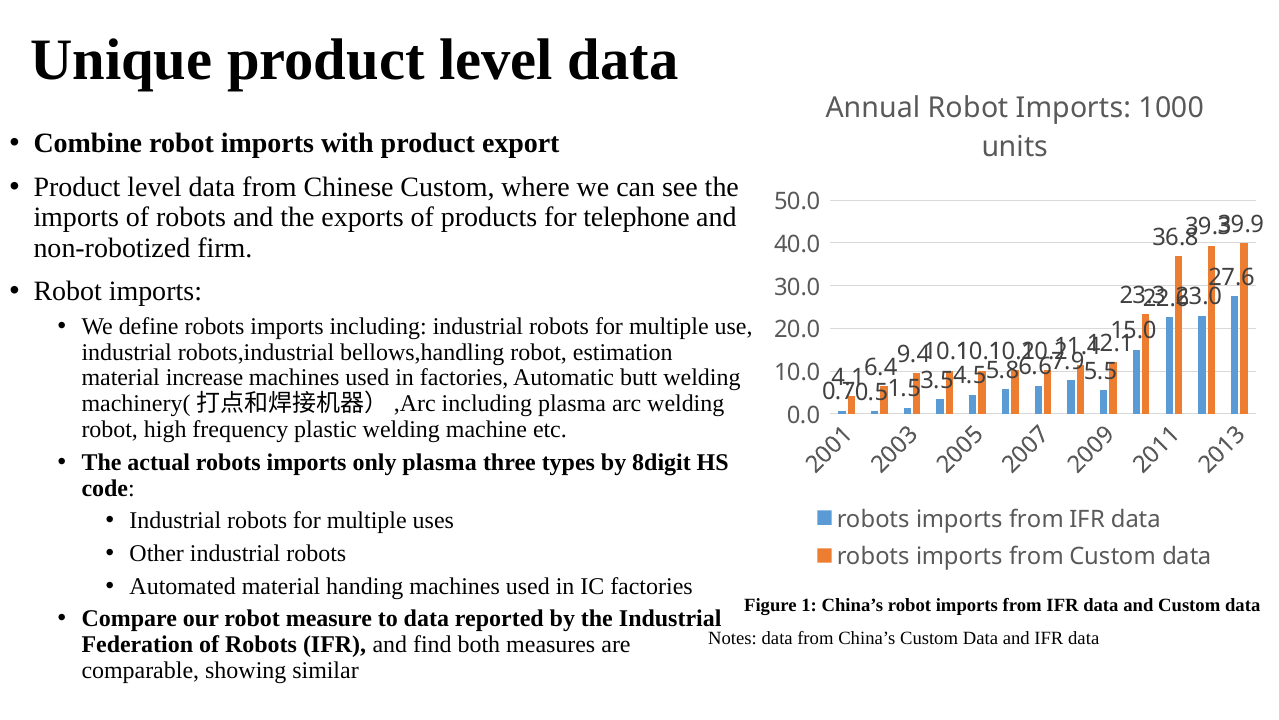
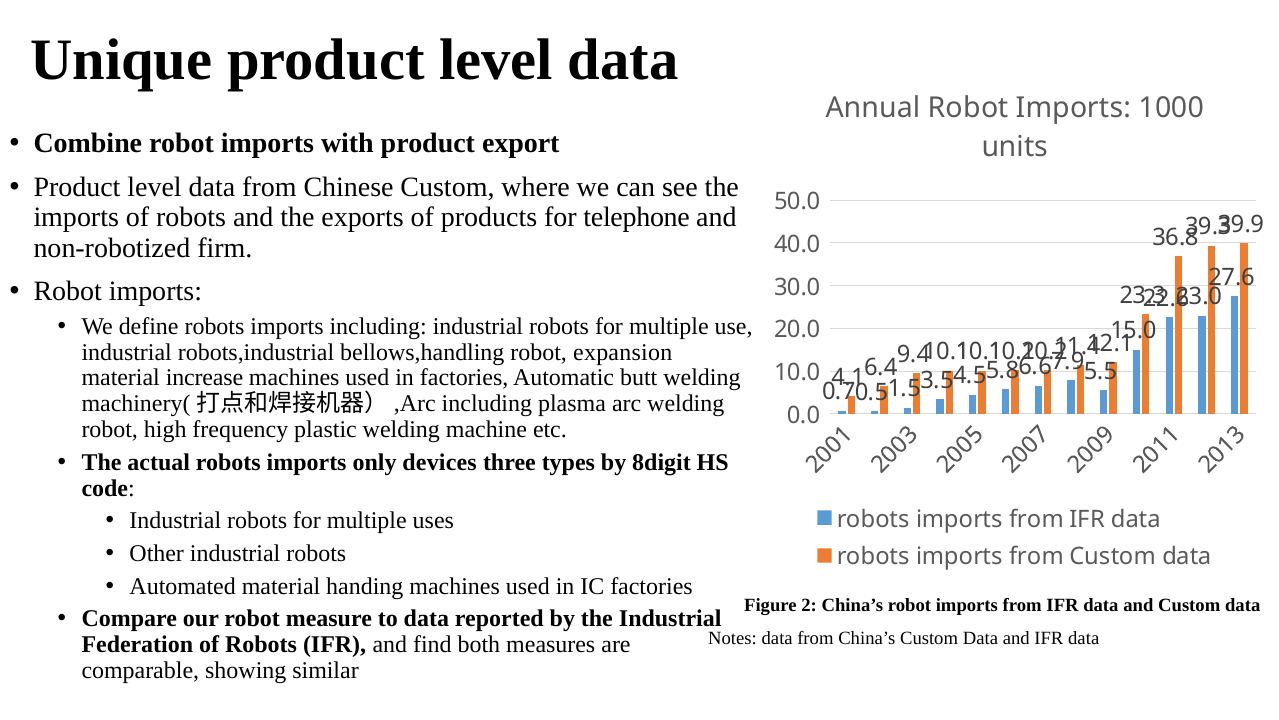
estimation: estimation -> expansion (623, 352)
only plasma: plasma -> devices (440, 462)
1: 1 -> 2 (809, 605)
